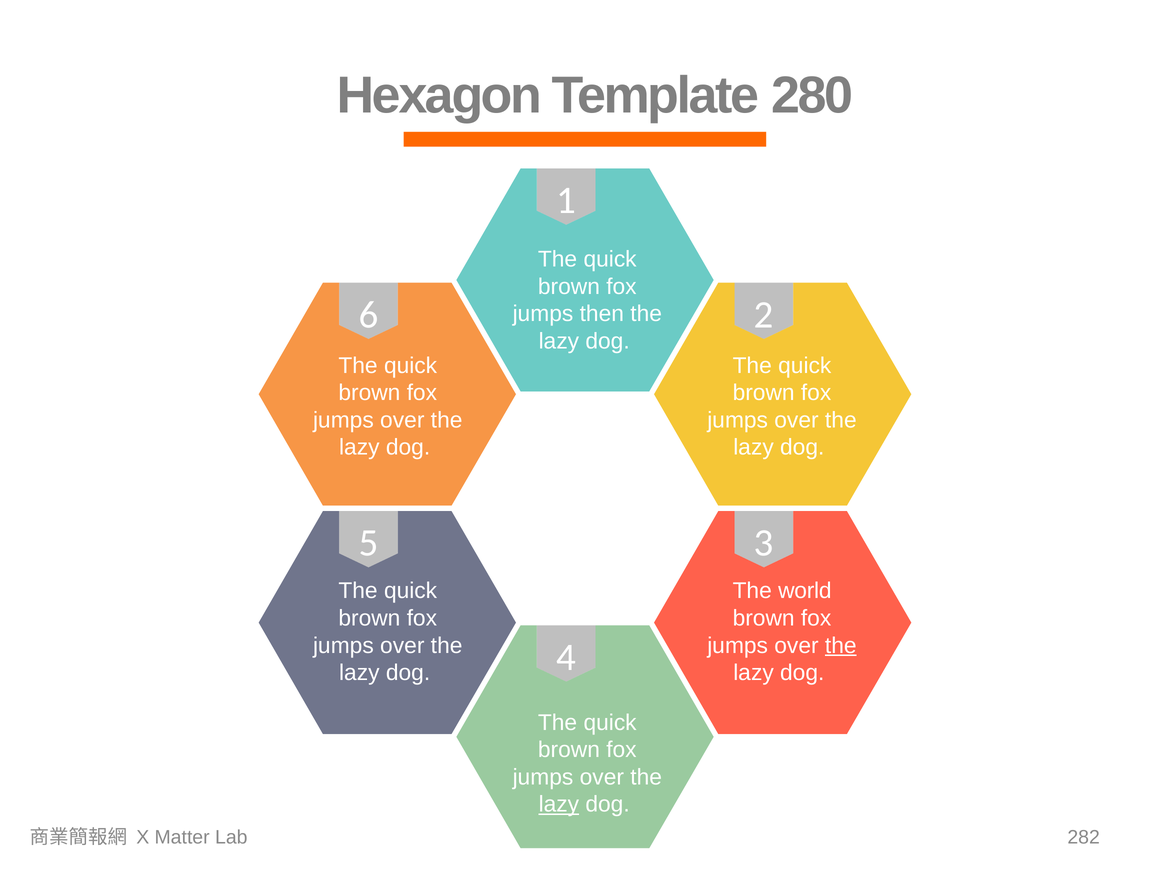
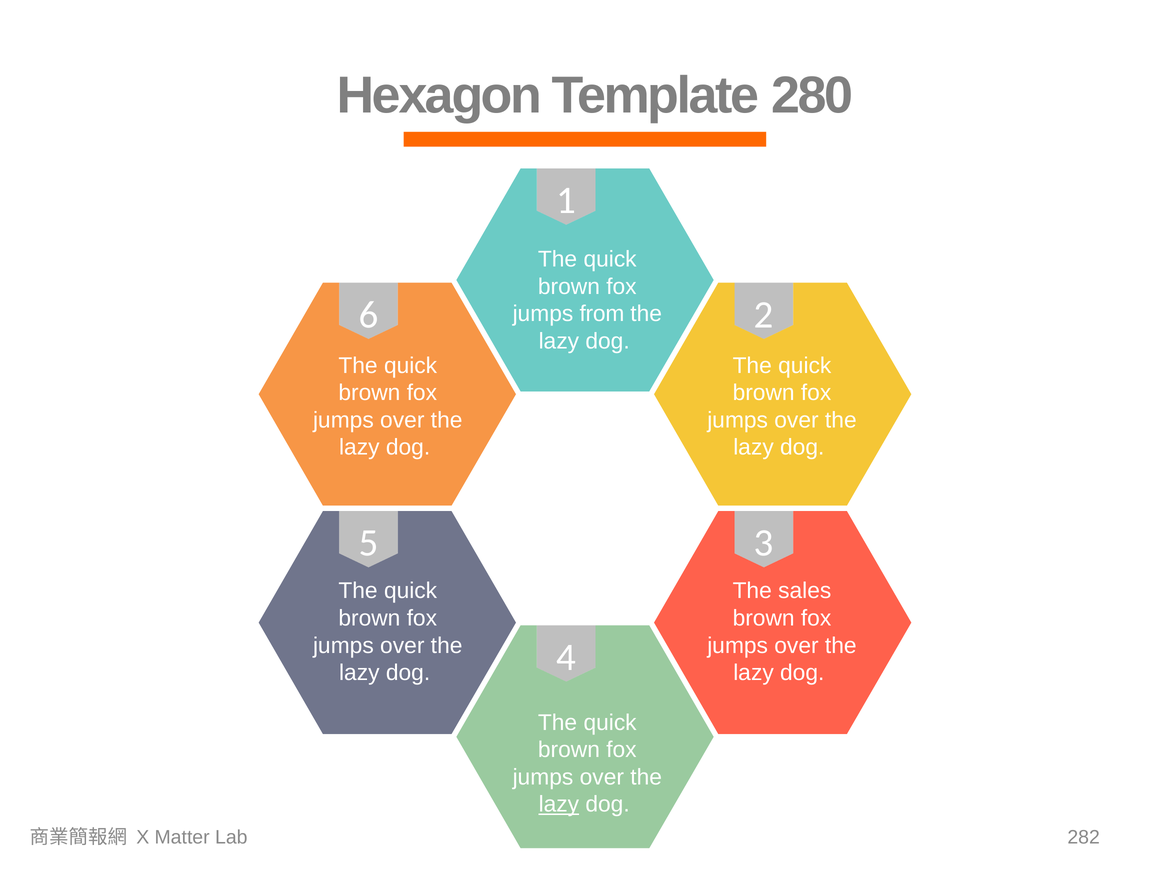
then: then -> from (602, 314)
world: world -> sales (805, 591)
the underline: present -> none (841, 646)
